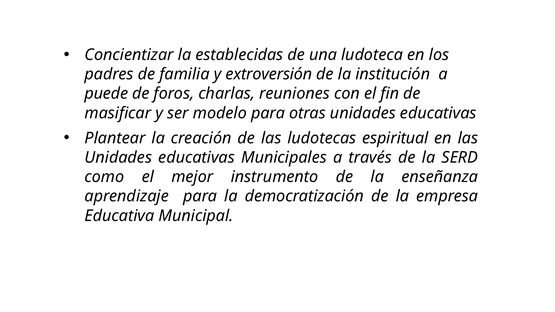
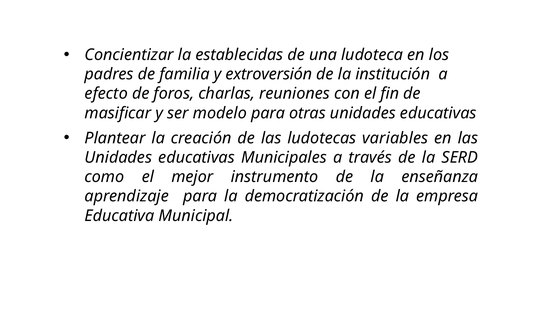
puede: puede -> efecto (106, 94)
espiritual: espiritual -> variables (395, 138)
